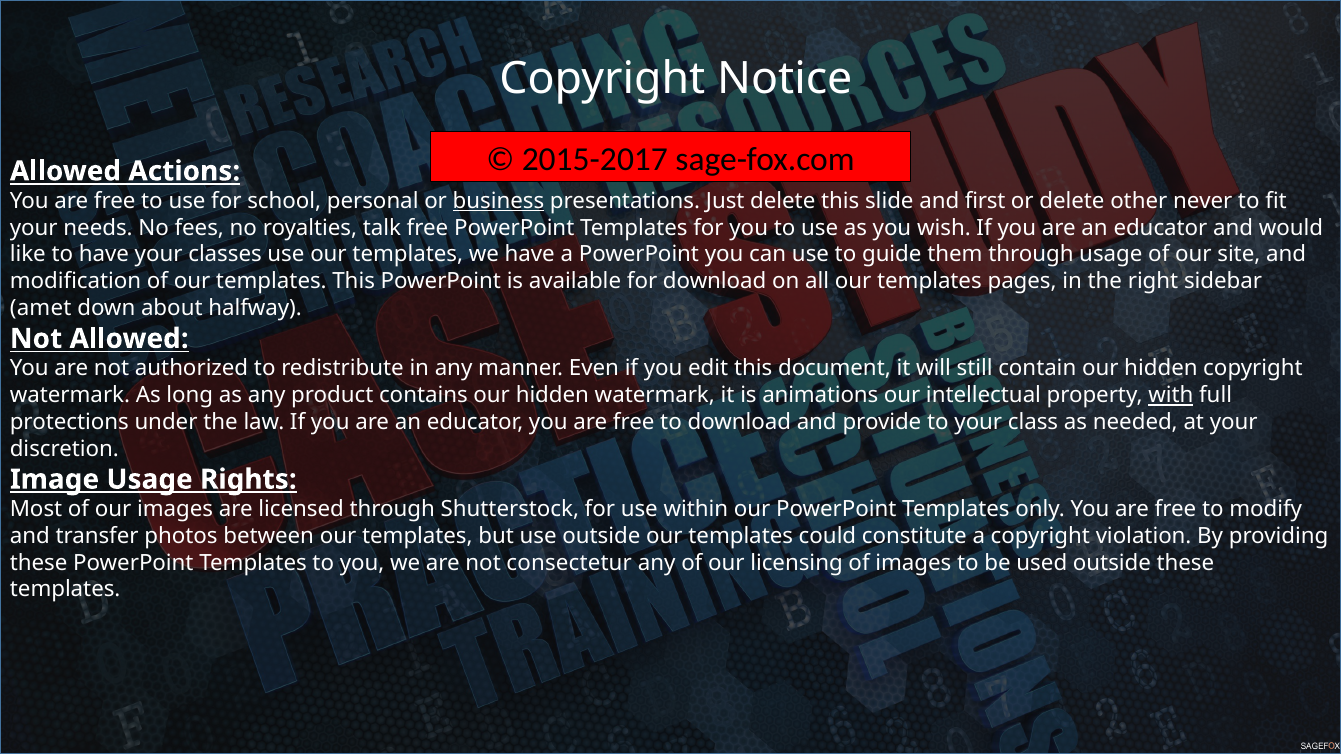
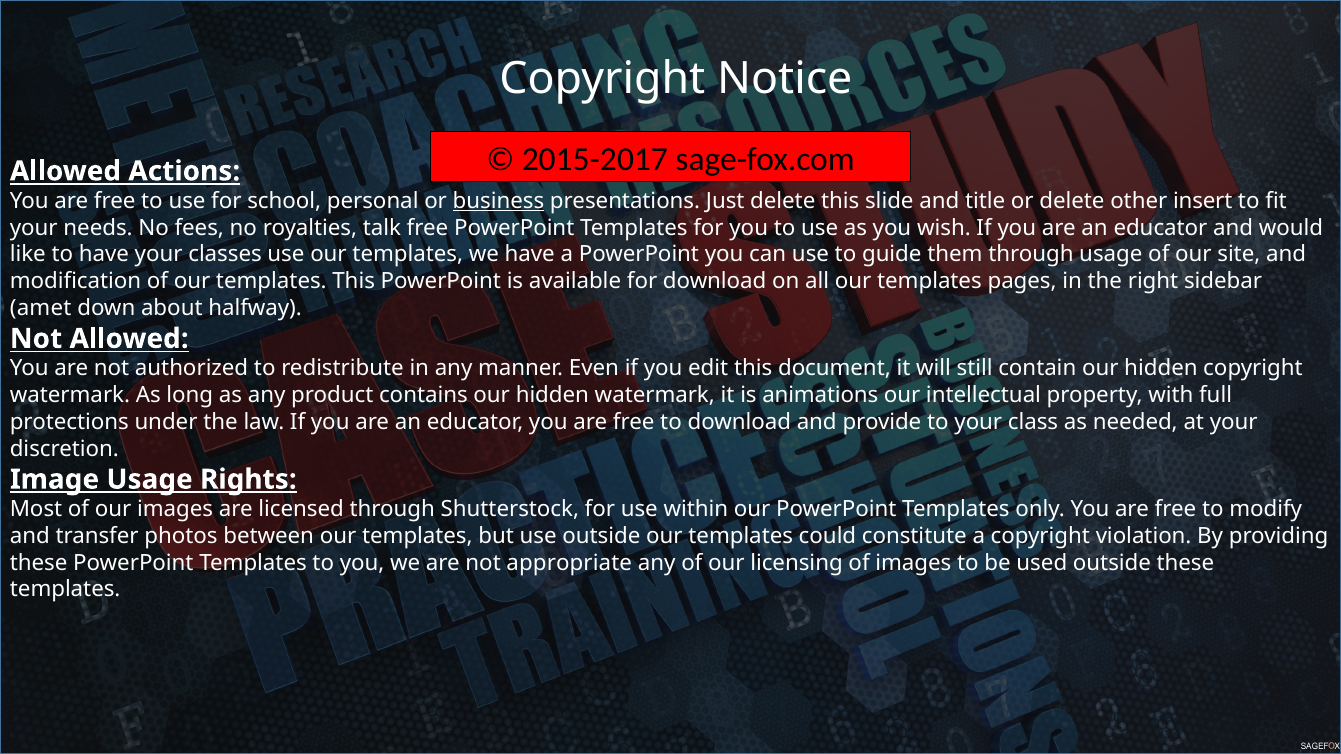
first: first -> title (985, 201)
never: never -> insert (1203, 201)
with underline: present -> none (1171, 395)
consectetur: consectetur -> appropriate (569, 563)
